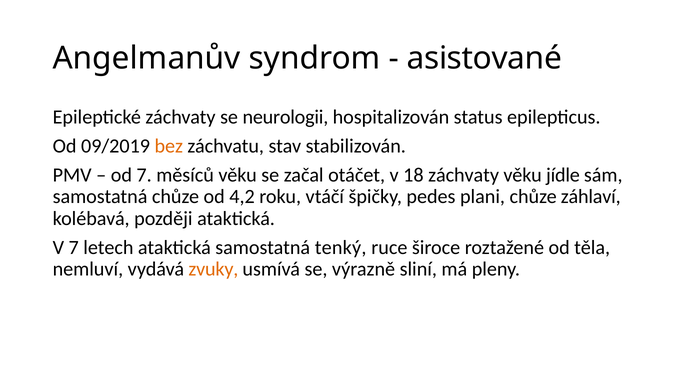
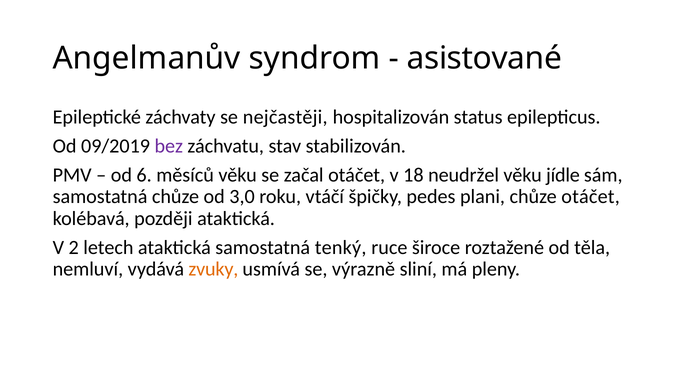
neurologii: neurologii -> nejčastěji (285, 117)
bez colour: orange -> purple (169, 146)
od 7: 7 -> 6 (144, 175)
18 záchvaty: záchvaty -> neudržel (464, 175)
4,2: 4,2 -> 3,0 (242, 197)
chůze záhlaví: záhlaví -> otáčet (591, 197)
V 7: 7 -> 2 (74, 247)
